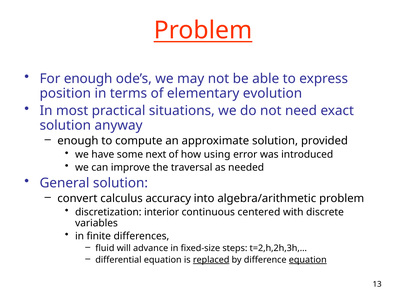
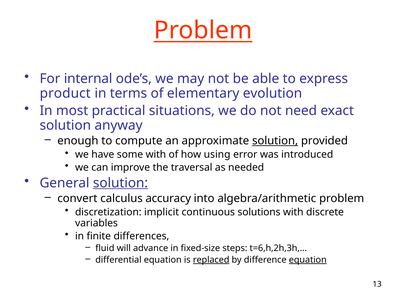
For enough: enough -> internal (88, 79)
position: position -> product (65, 94)
solution underline: none -> present (275, 141)
some next: next -> with (156, 155)
solution underline: none -> present (120, 183)
interior: interior -> implicit (162, 213)
centered: centered -> solutions (259, 213)
t=2,h,2h,3h,…: t=2,h,2h,3h,… -> t=6,h,2h,3h,… (278, 249)
